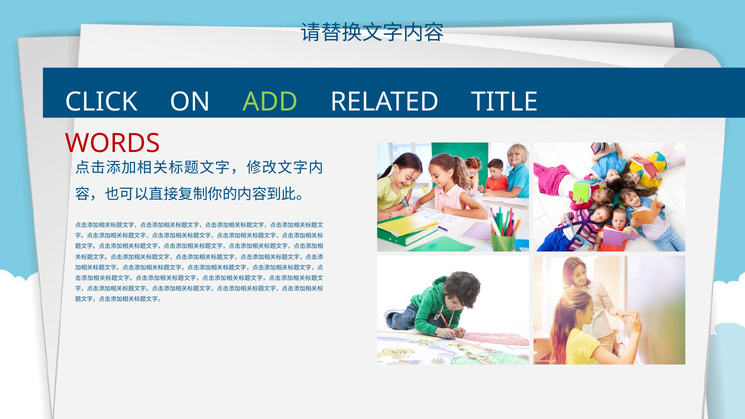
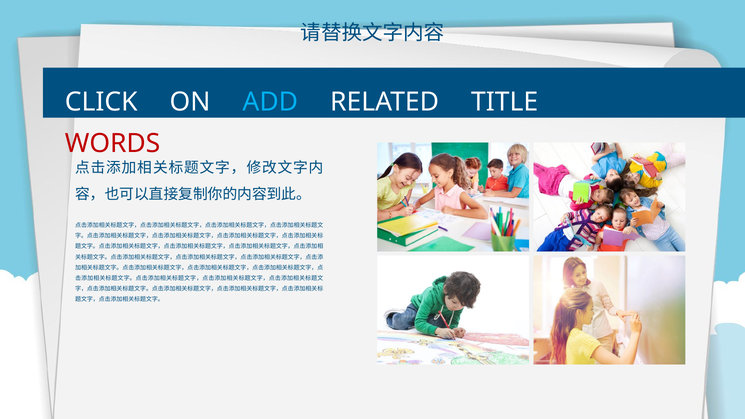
ADD colour: light green -> light blue (270, 102)
